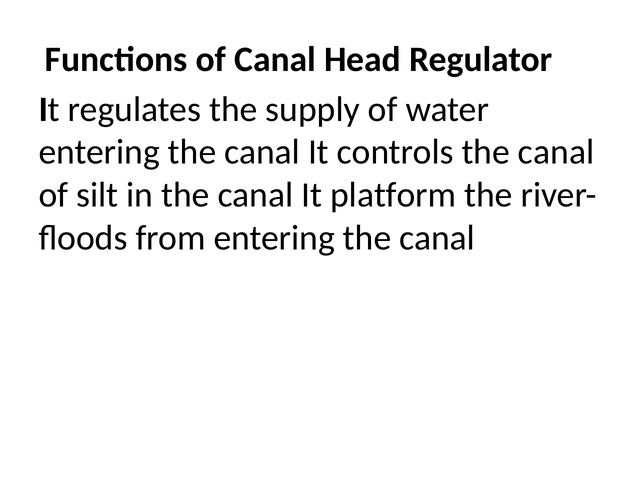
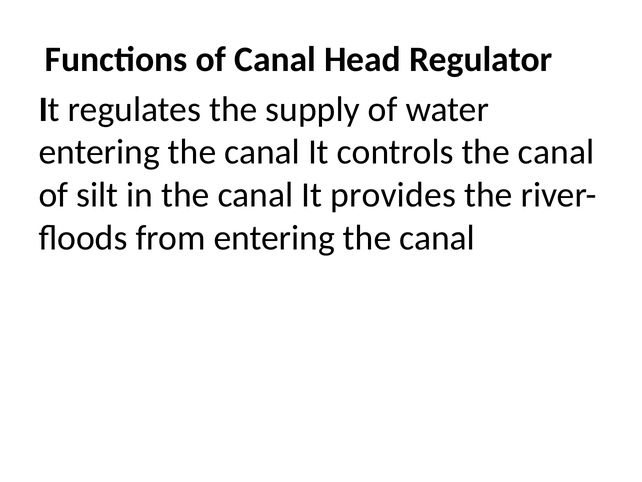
platform: platform -> provides (393, 195)
